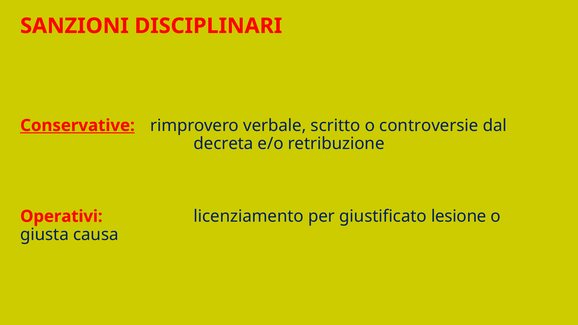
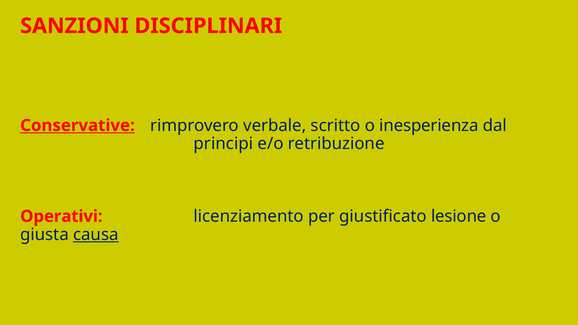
controversie: controversie -> inesperienza (429, 126)
decreta: decreta -> principi (223, 144)
causa underline: none -> present (96, 235)
